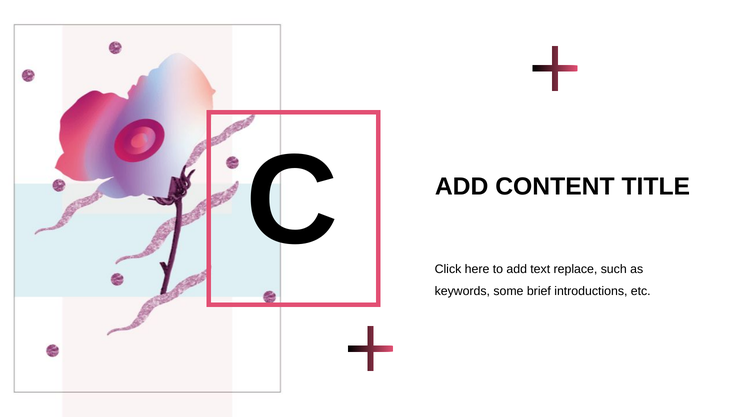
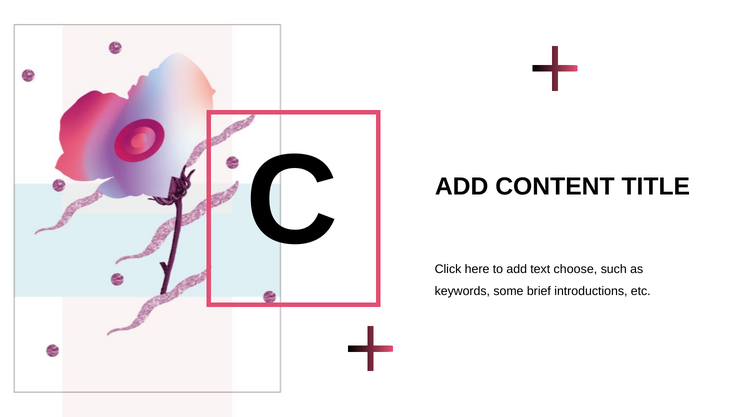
replace: replace -> choose (575, 269)
